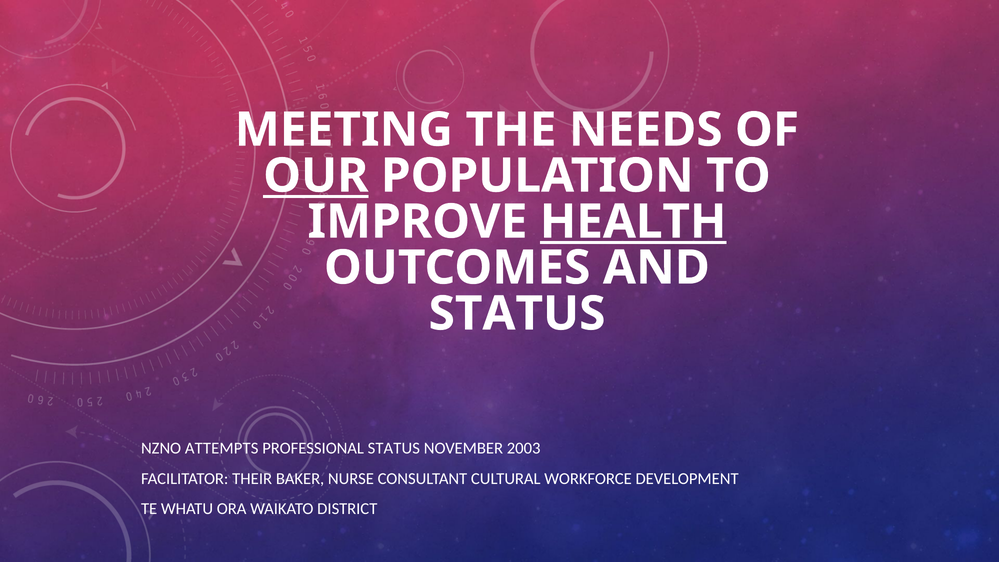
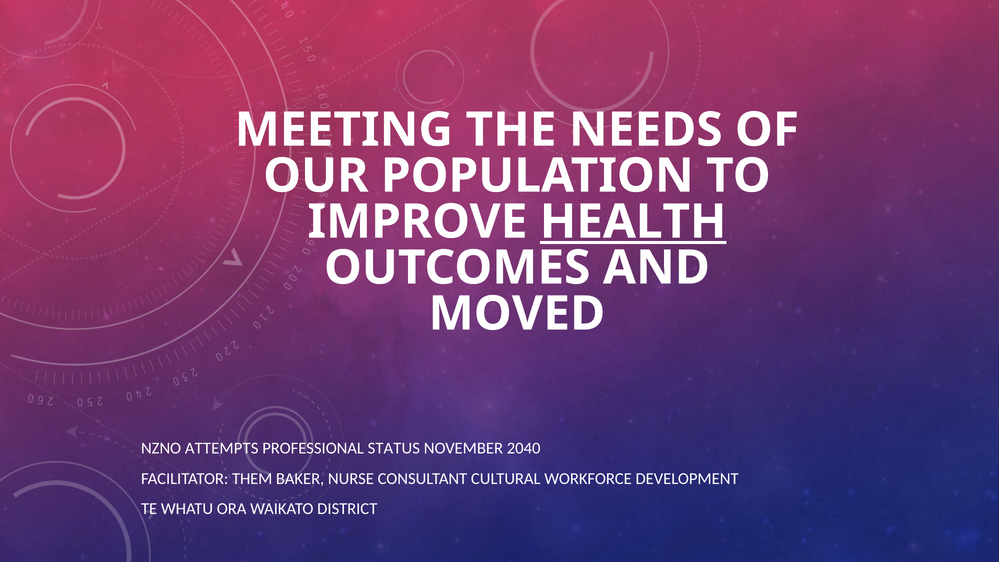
OUR underline: present -> none (316, 176)
STATUS: STATUS -> MOVED (517, 314)
2003: 2003 -> 2040 (524, 448)
THEIR: THEIR -> THEM (252, 479)
